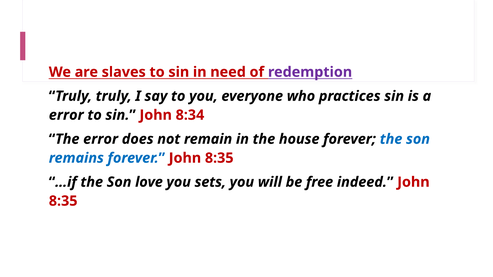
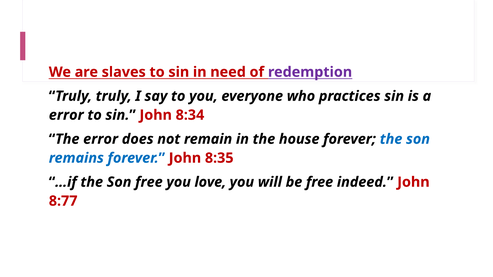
Son love: love -> free (149, 182)
sets: sets -> love (210, 182)
8:35: 8:35 -> 8:77 (63, 201)
